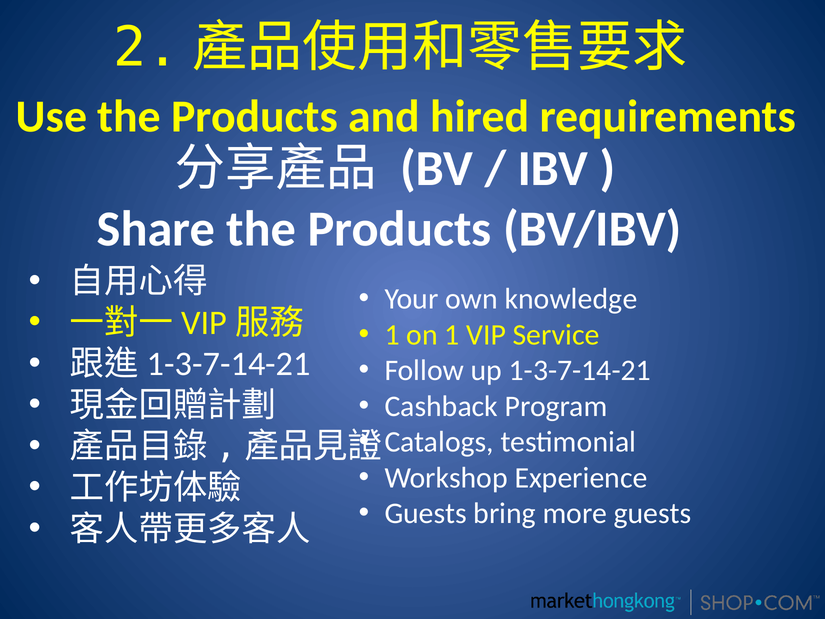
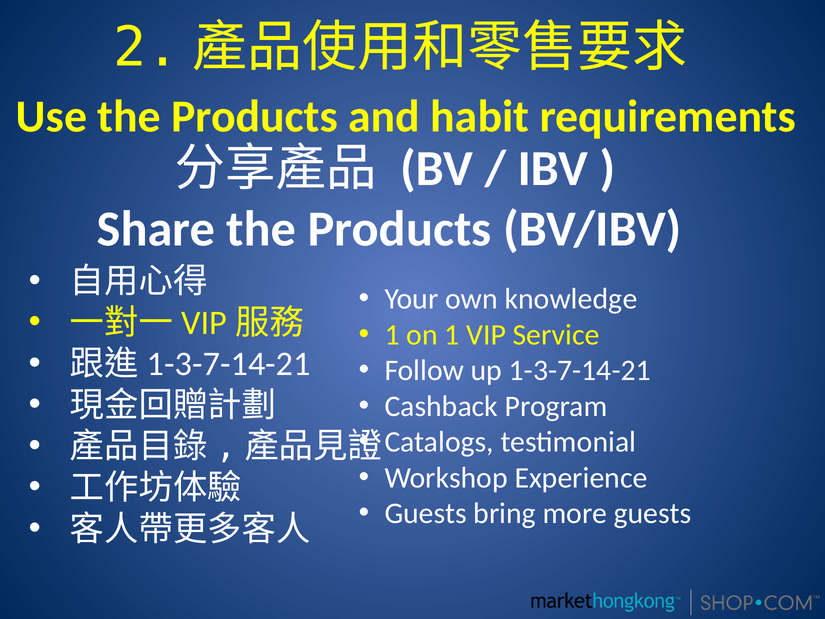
hired: hired -> habit (480, 117)
